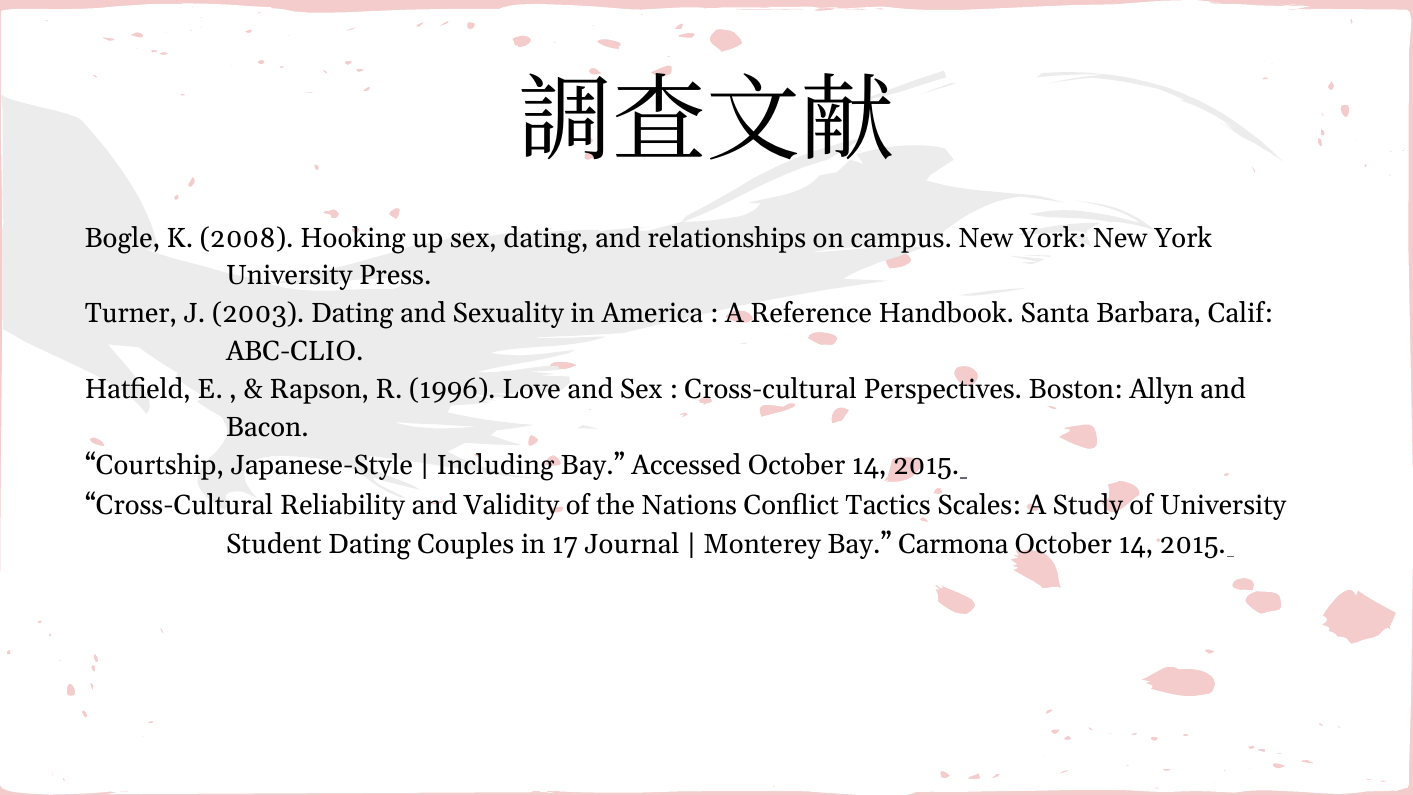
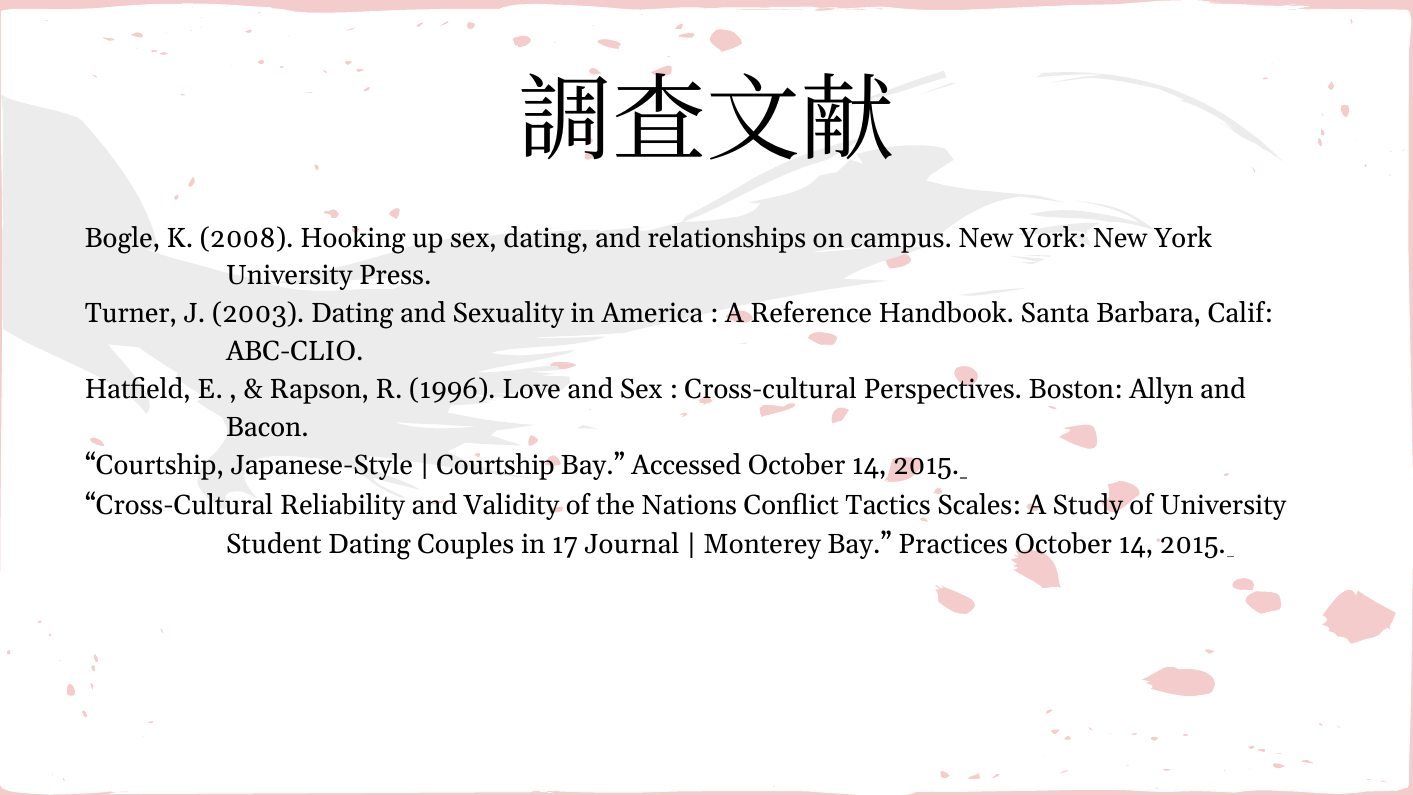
Including: Including -> Courtship (496, 466)
Carmona: Carmona -> Practices (953, 544)
